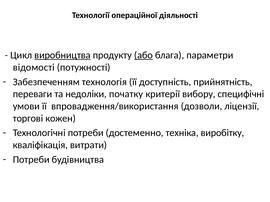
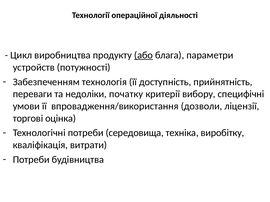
виробництва underline: present -> none (63, 55)
відомості: відомості -> устройств (34, 68)
кожен: кожен -> оцінка (61, 119)
достеменно: достеменно -> середовища (135, 133)
